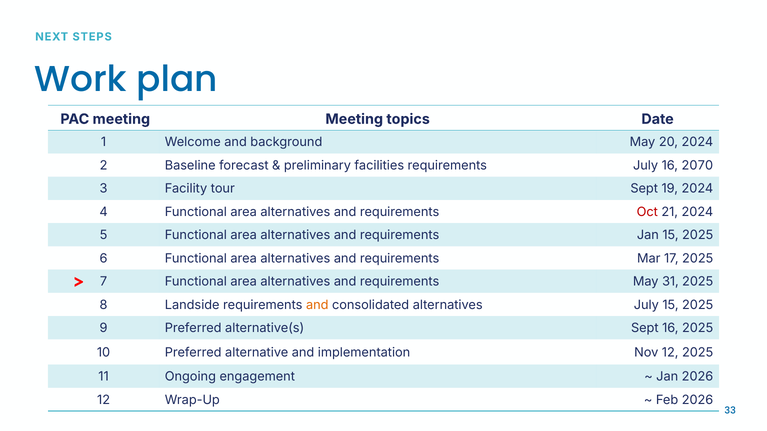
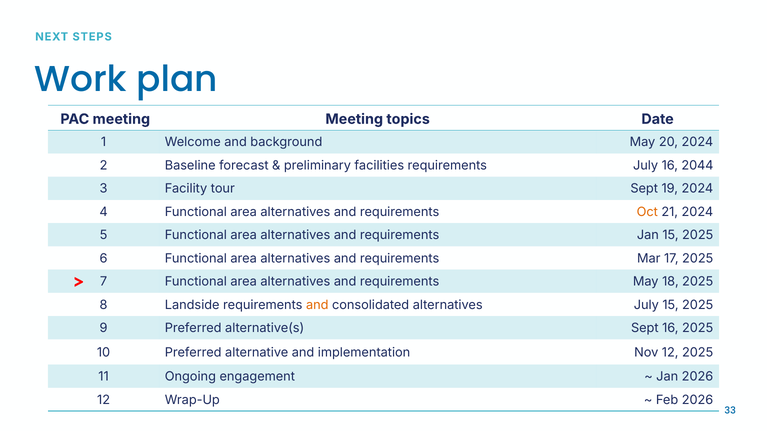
2070: 2070 -> 2044 (697, 166)
Oct colour: red -> orange (647, 212)
31: 31 -> 18 (670, 282)
